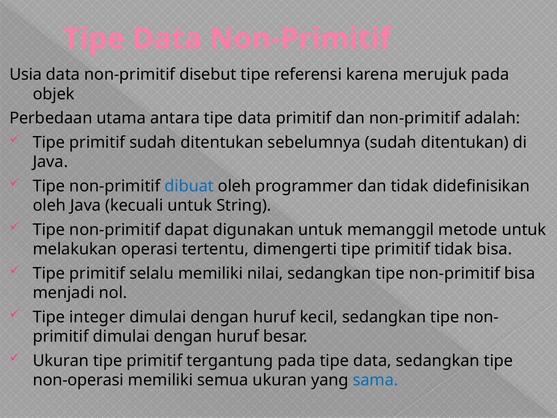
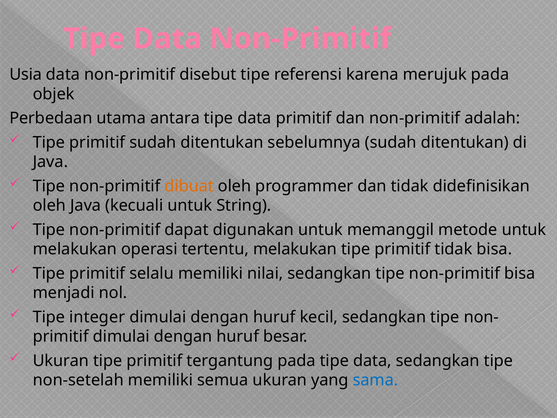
dibuat colour: blue -> orange (189, 186)
tertentu dimengerti: dimengerti -> melakukan (295, 249)
non-operasi: non-operasi -> non-setelah (78, 380)
